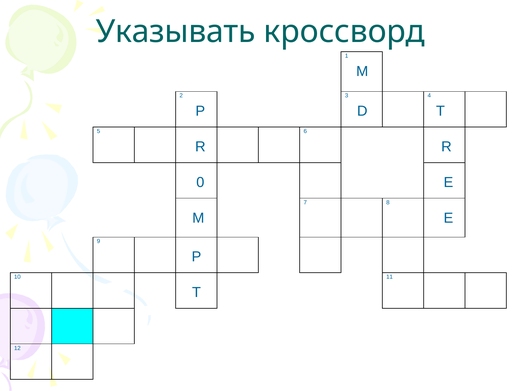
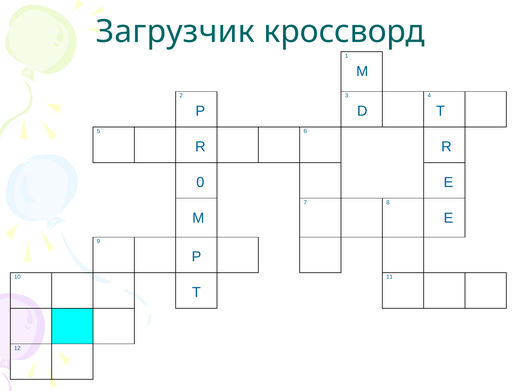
Указывать: Указывать -> Загрузчик (175, 32)
